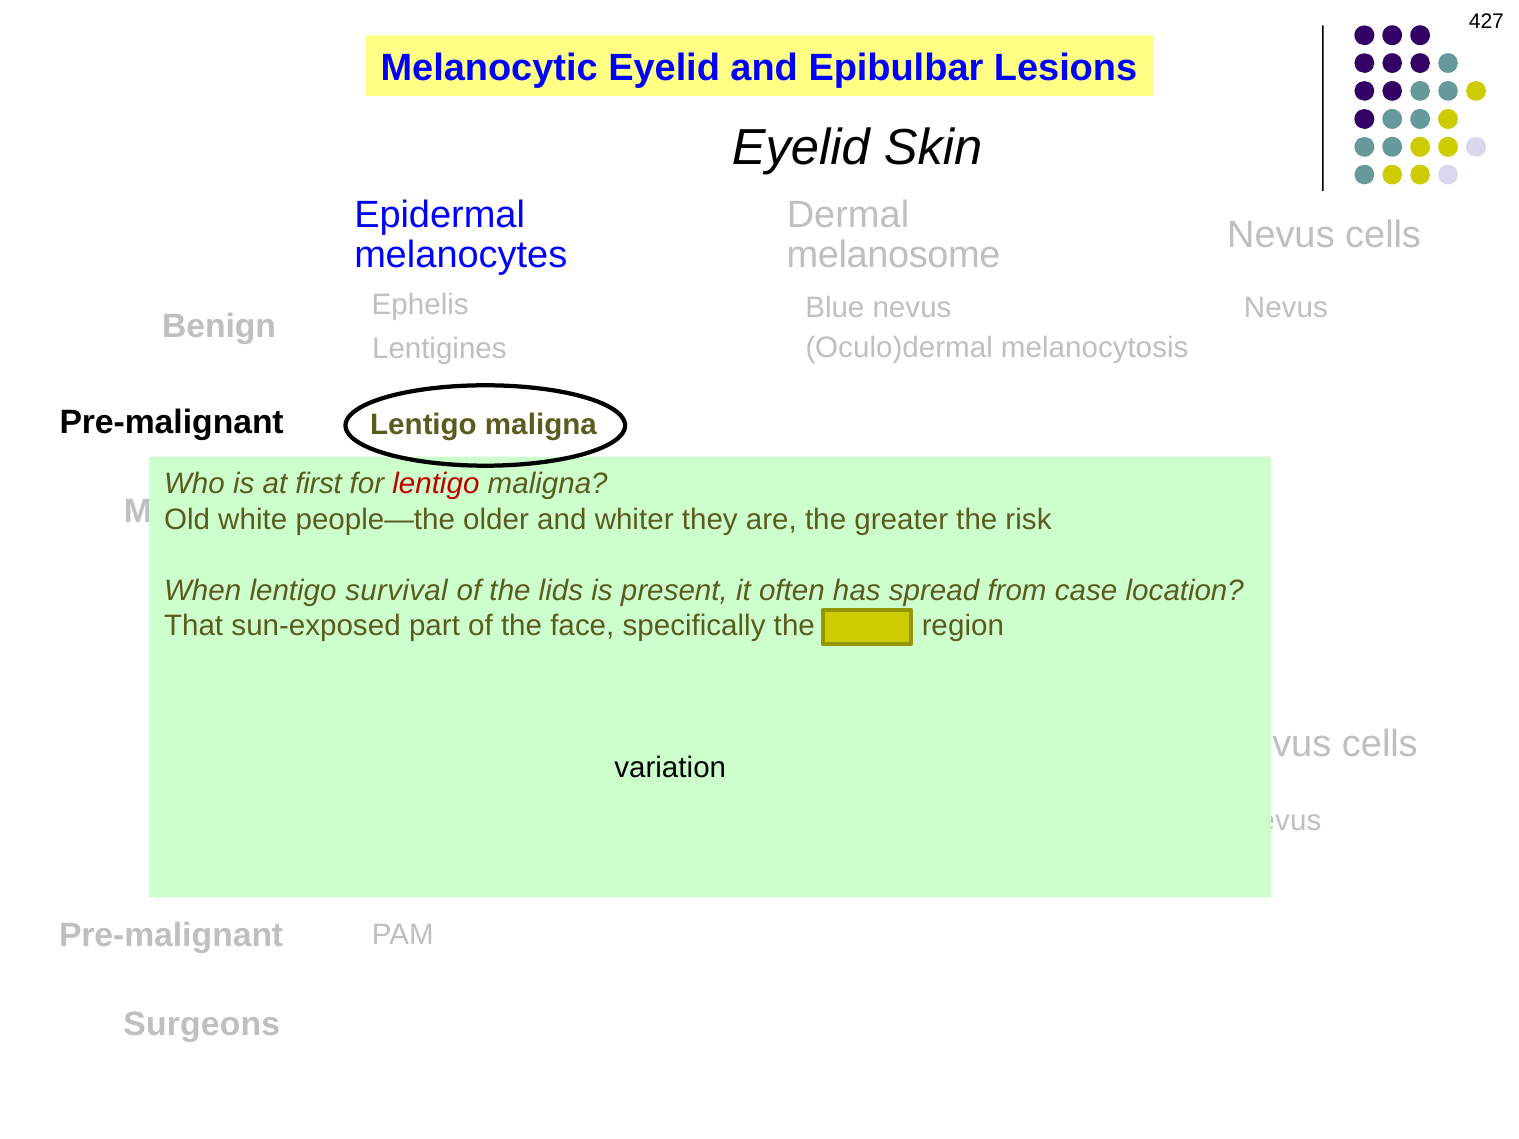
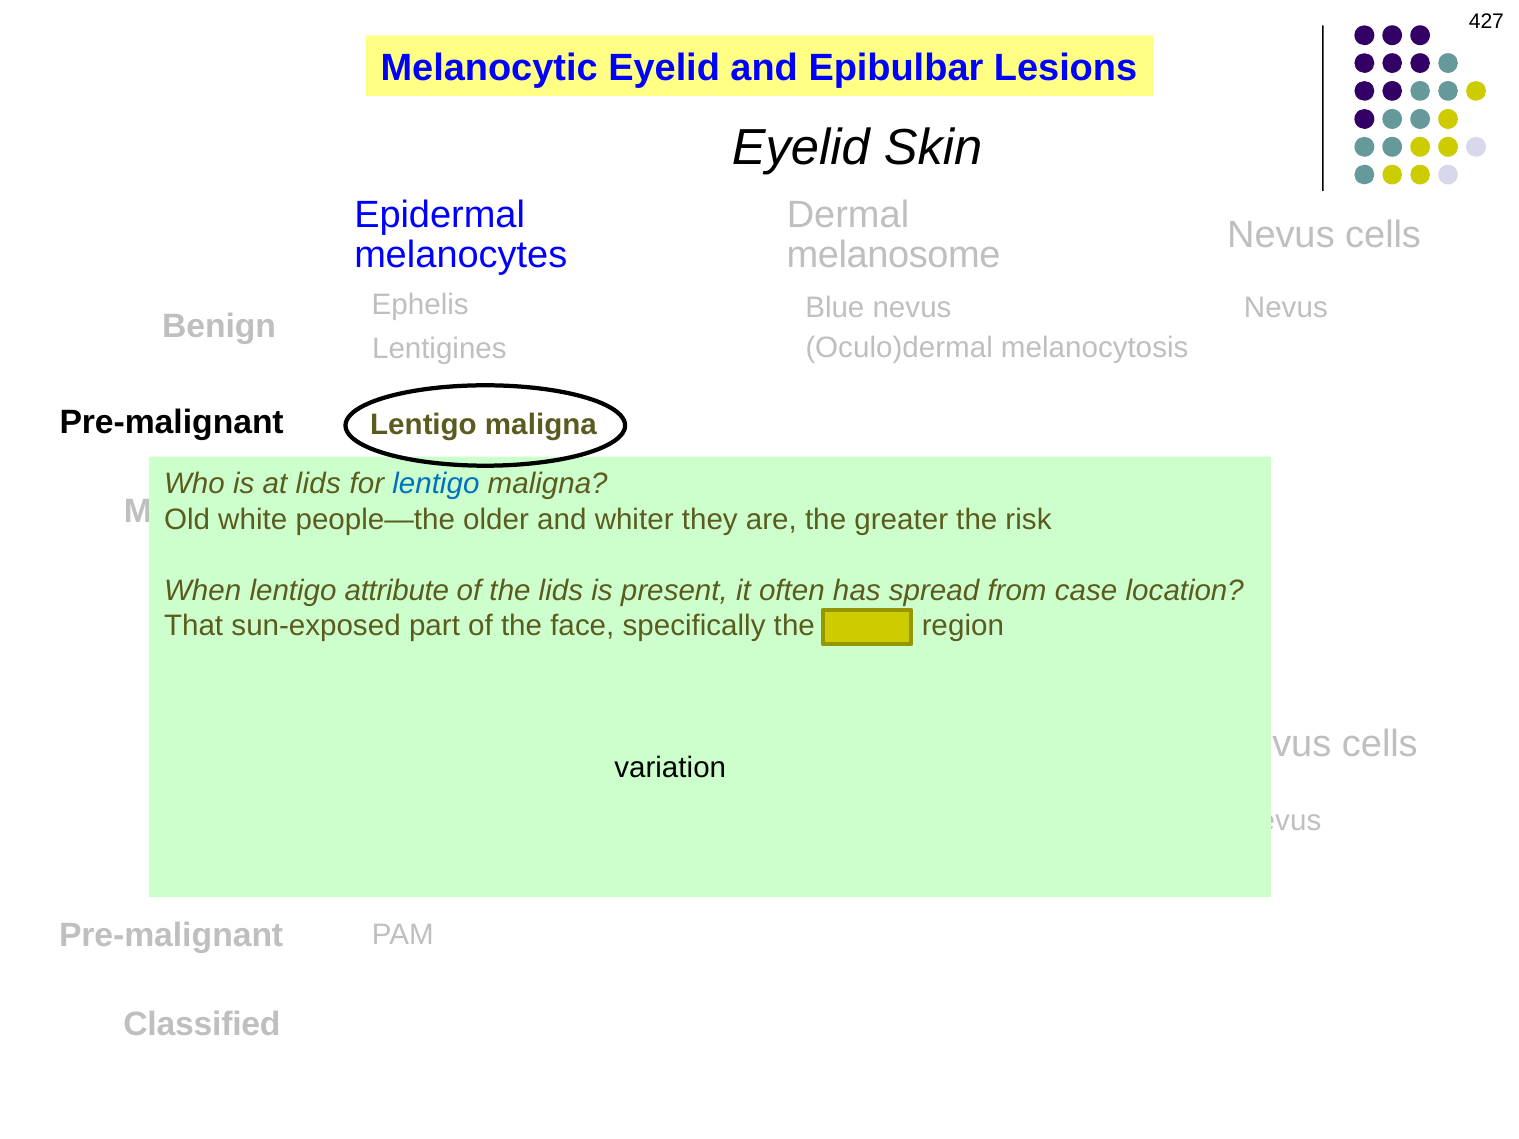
at first: first -> lids (318, 484)
lentigo colour: red -> blue (436, 484)
survival: survival -> attribute (397, 590)
Surgeons: Surgeons -> Classified (202, 1024)
